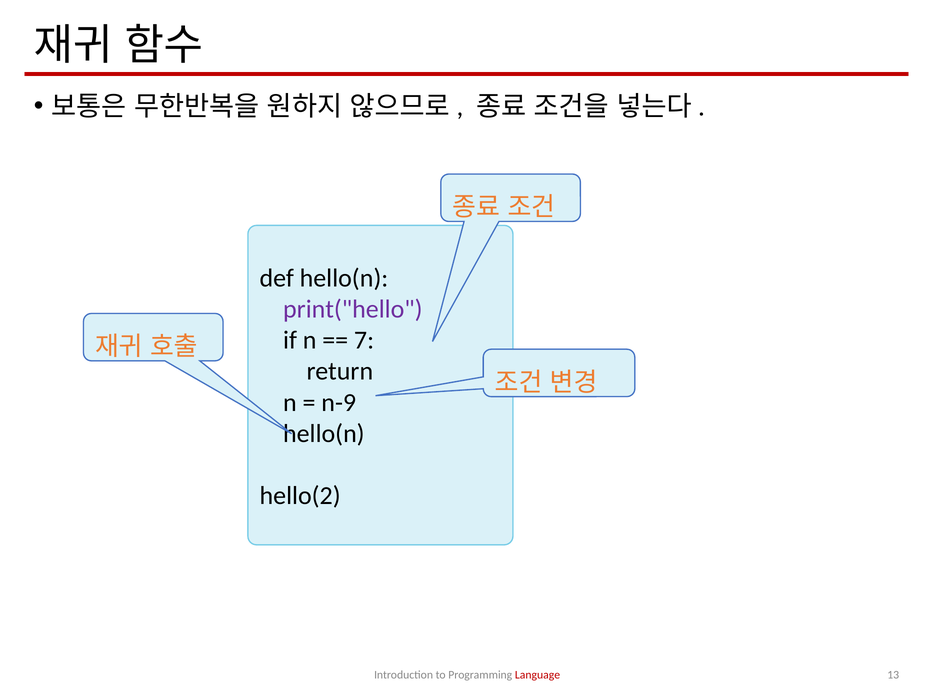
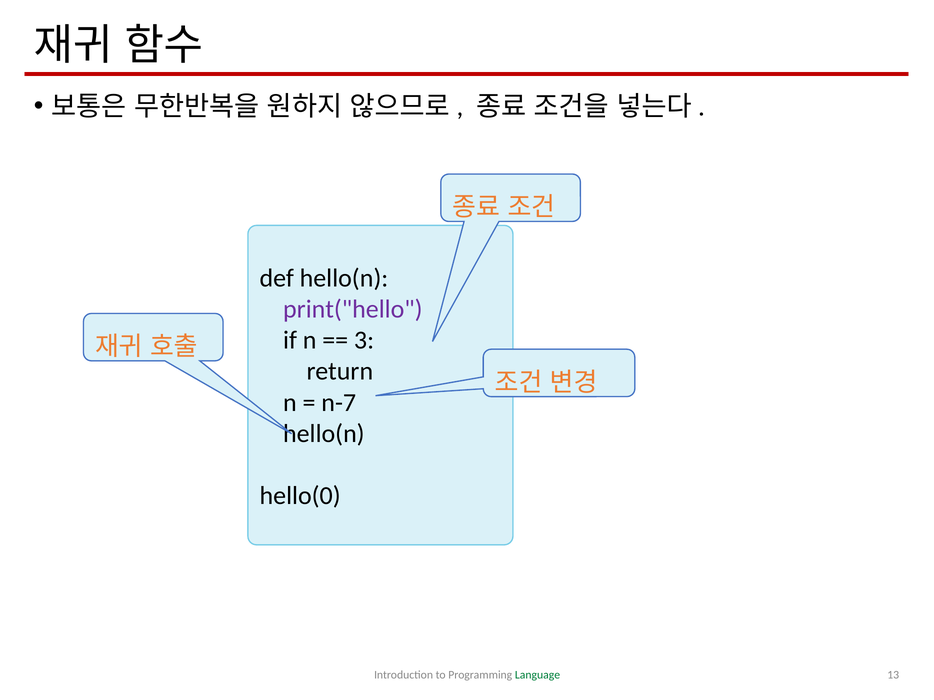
7: 7 -> 3 (364, 340)
n-9: n-9 -> n-7 (339, 403)
hello(2: hello(2 -> hello(0 (300, 496)
Language colour: red -> green (538, 676)
